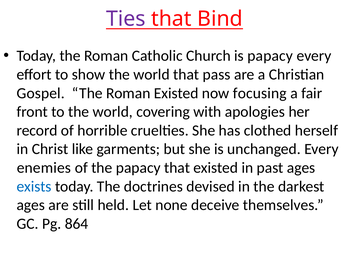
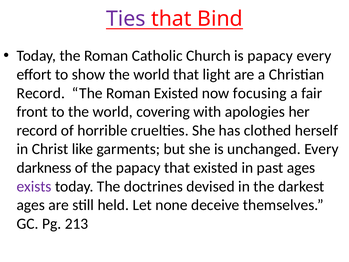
pass: pass -> light (217, 74)
Gospel: Gospel -> Record (41, 93)
enemies: enemies -> darkness (44, 168)
exists colour: blue -> purple (34, 186)
864: 864 -> 213 (77, 223)
